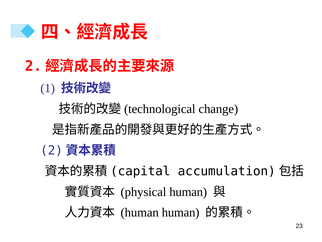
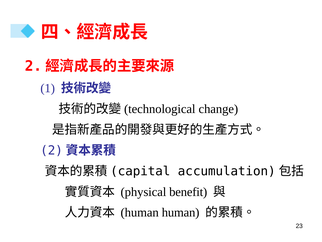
physical human: human -> benefit (188, 191)
